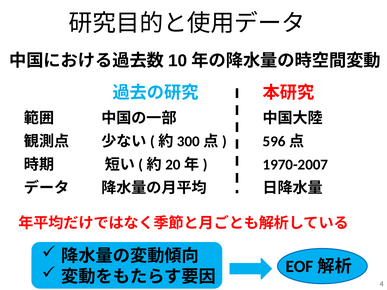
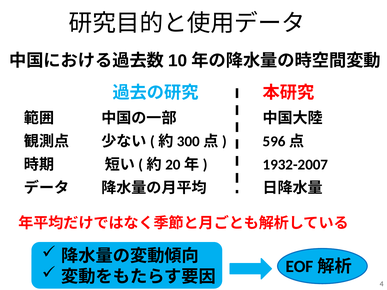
1970-2007: 1970-2007 -> 1932-2007 (295, 165)
